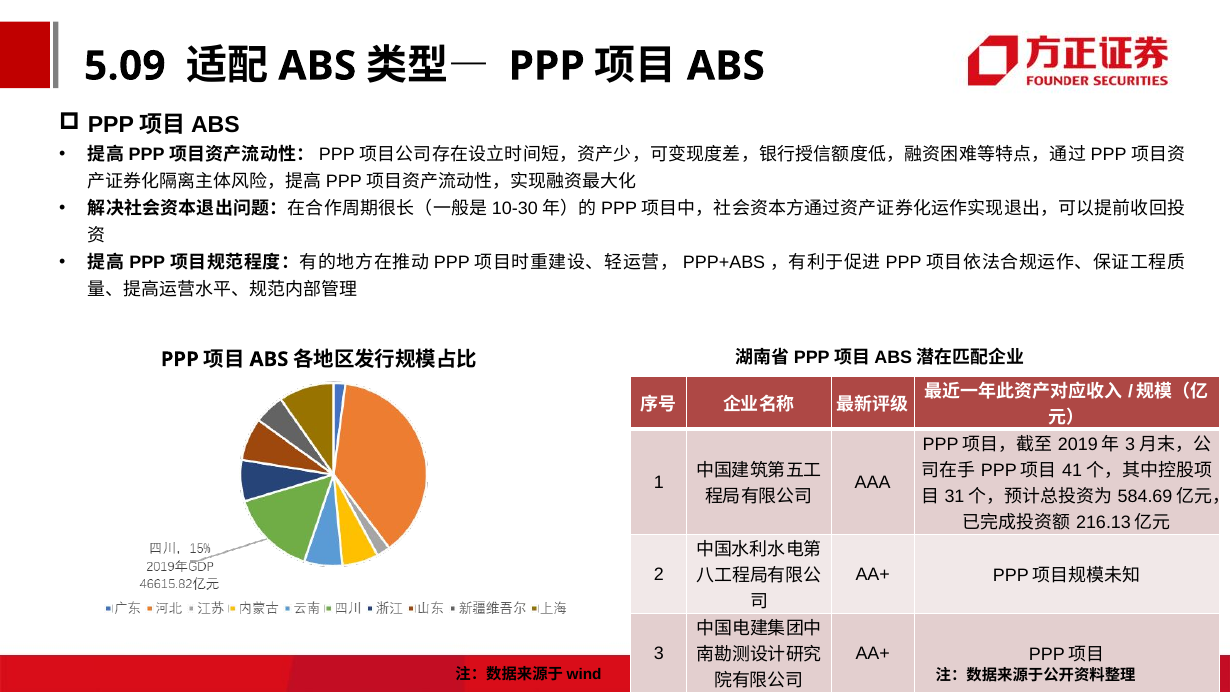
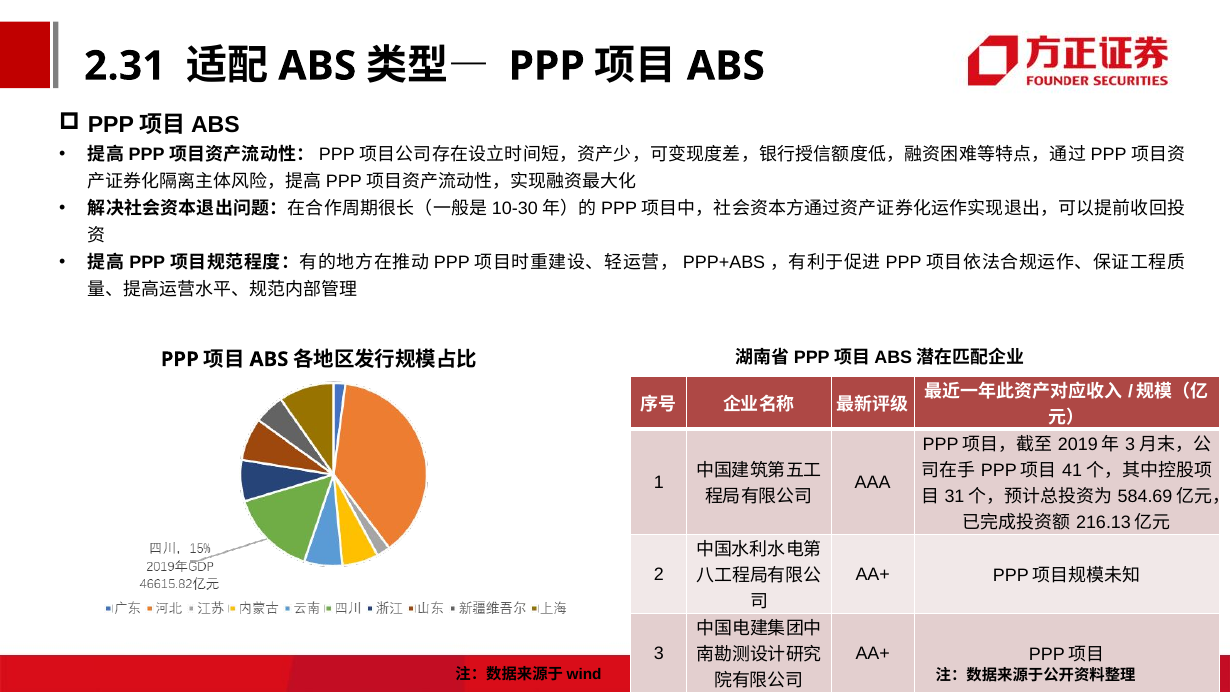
5.09: 5.09 -> 2.31 (125, 66)
